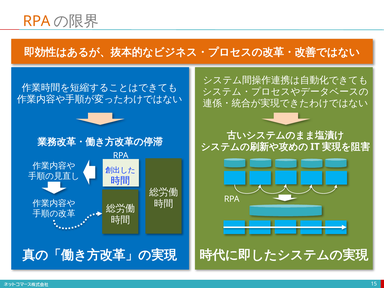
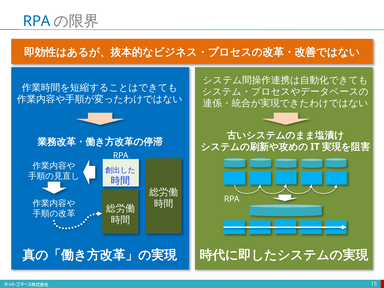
RPA colour: orange -> blue (37, 21)
